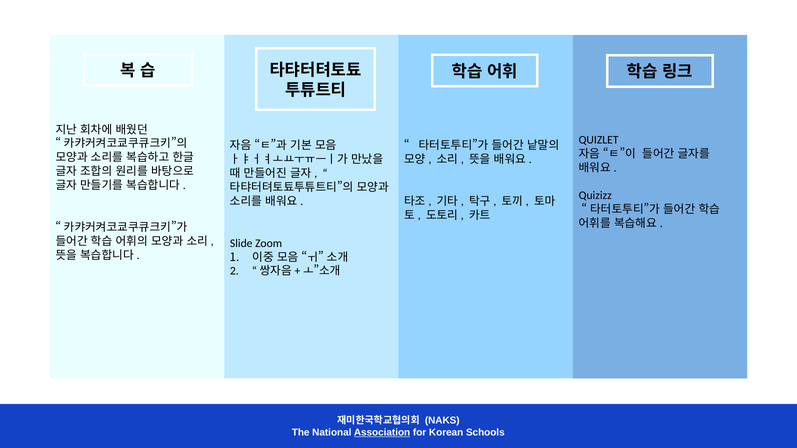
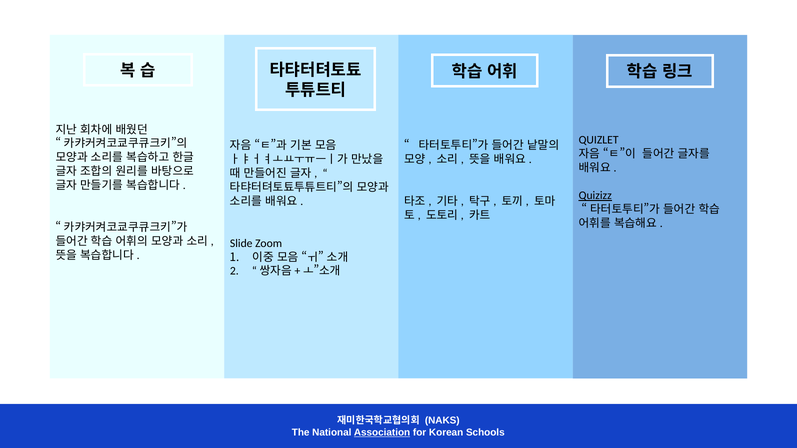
Quizizz underline: none -> present (595, 196)
